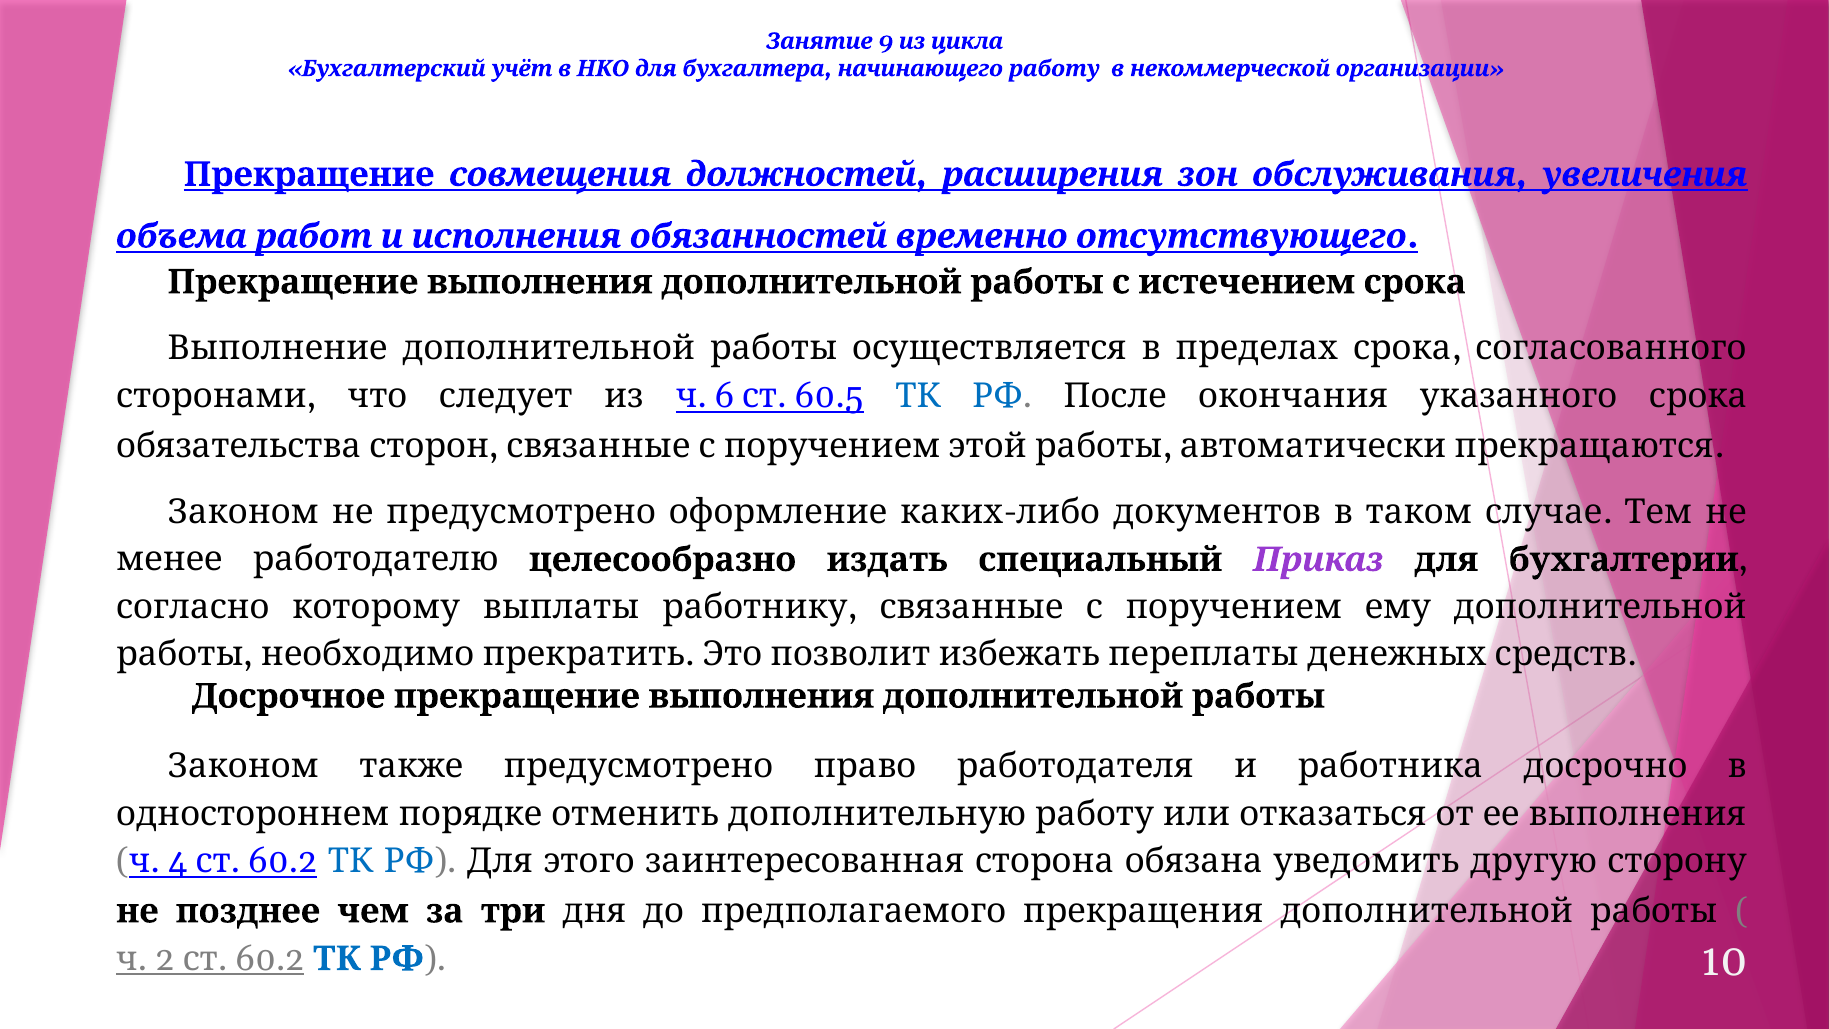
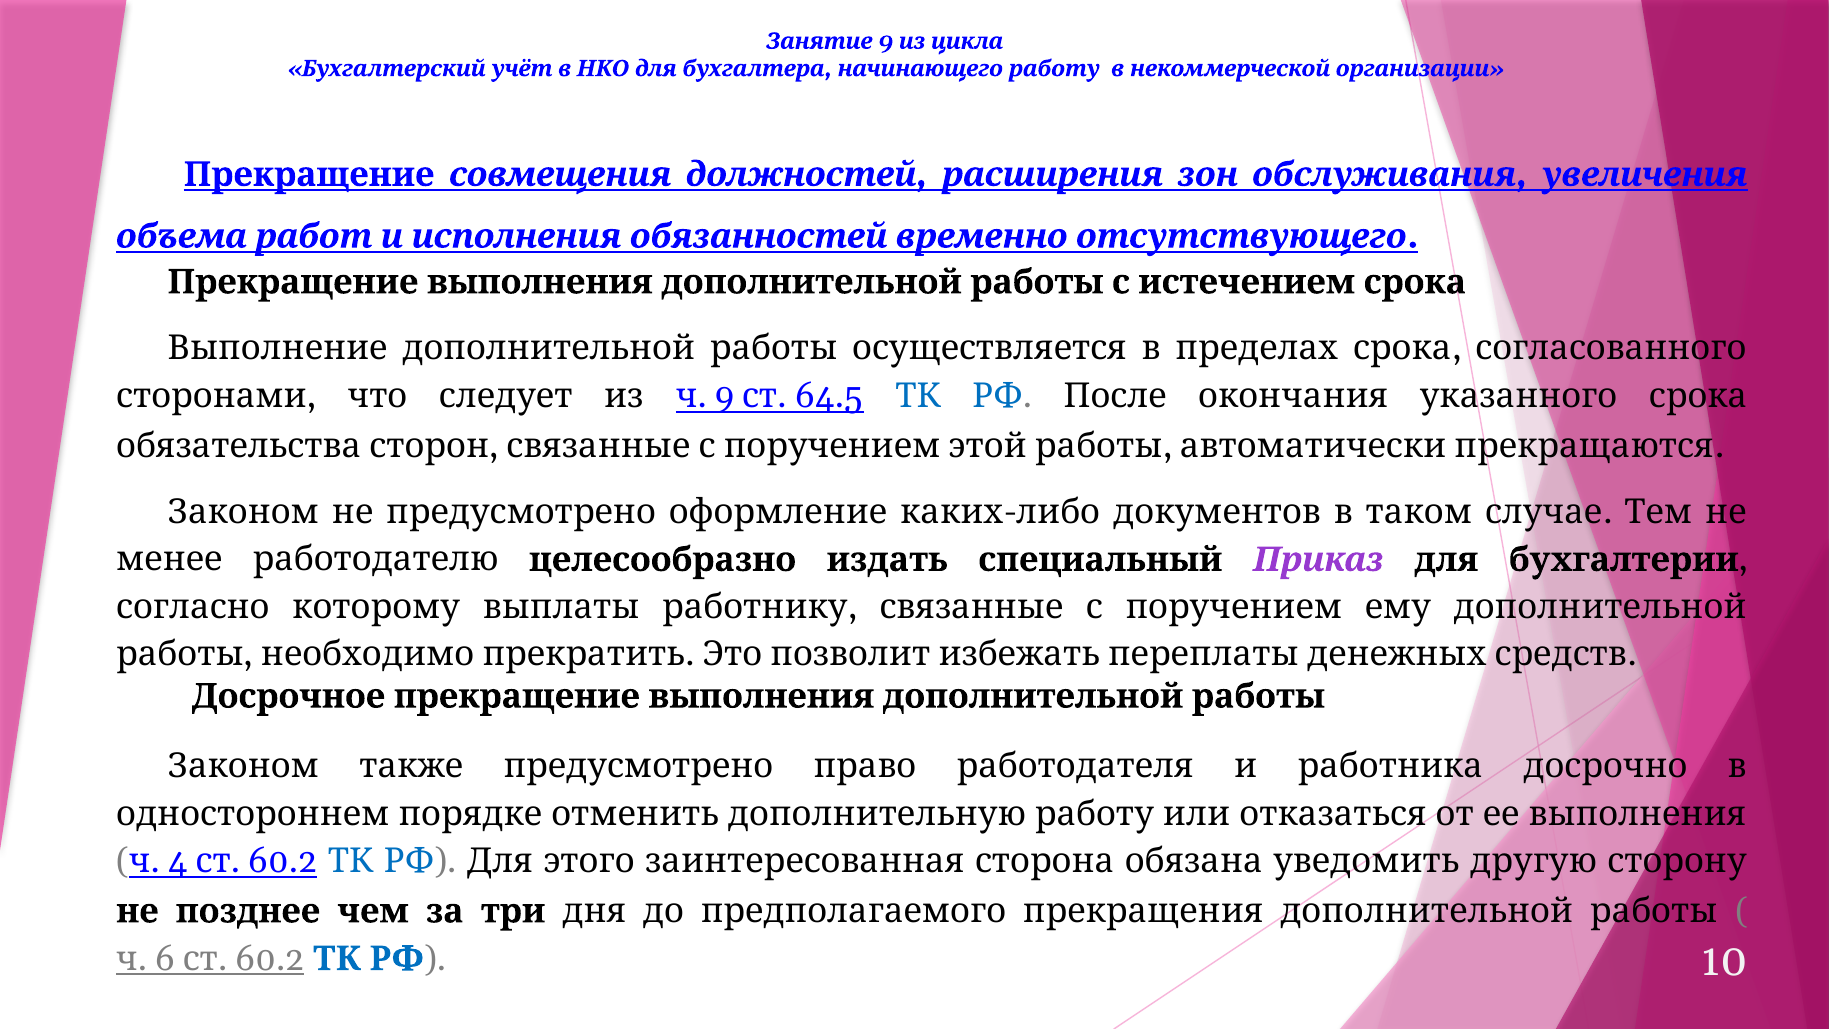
6: 6 -> 9 (725, 396)
60.5: 60.5 -> 64.5 (829, 396)
2: 2 -> 6 (165, 959)
